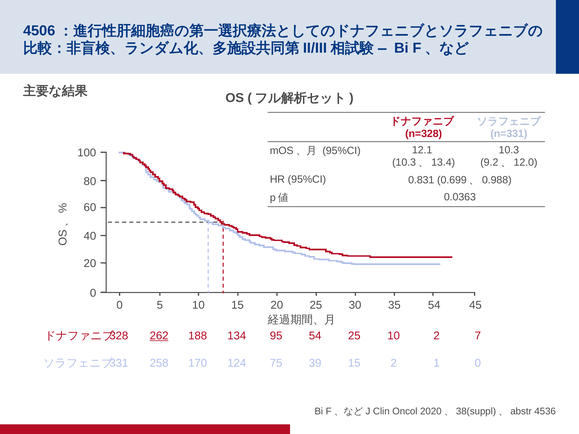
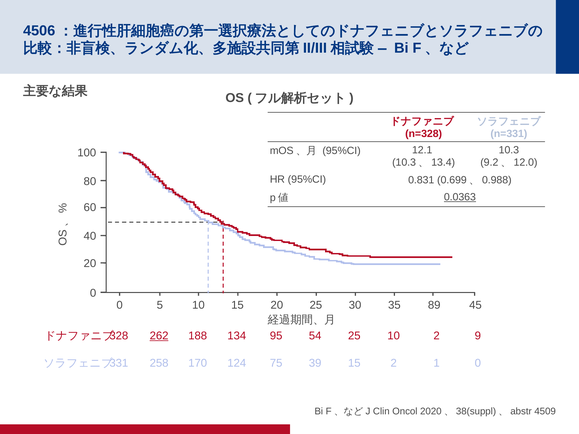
0.0363 underline: none -> present (460, 197)
35 54: 54 -> 89 (434, 305)
7: 7 -> 9 (478, 336)
4536: 4536 -> 4509 (545, 412)
